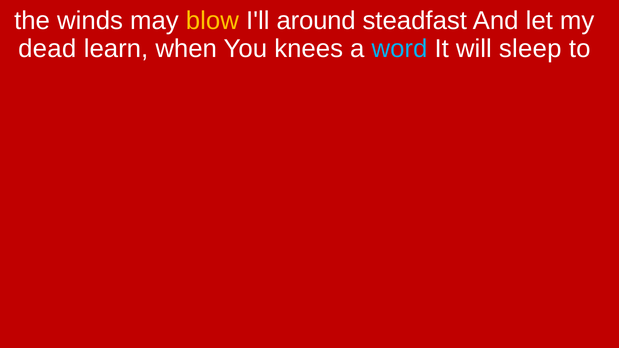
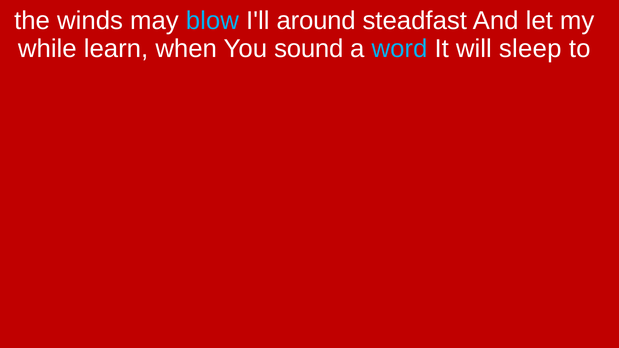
blow colour: yellow -> light blue (212, 21)
dead: dead -> while (47, 49)
knees: knees -> sound (309, 49)
